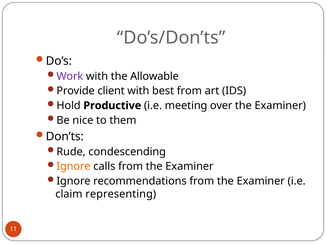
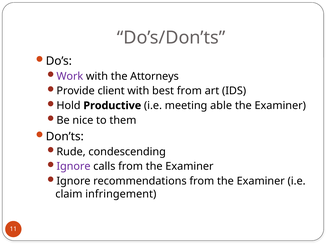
Allowable: Allowable -> Attorneys (154, 76)
over: over -> able (221, 106)
Ignore colour: orange -> purple (73, 167)
representing: representing -> infringement (121, 195)
